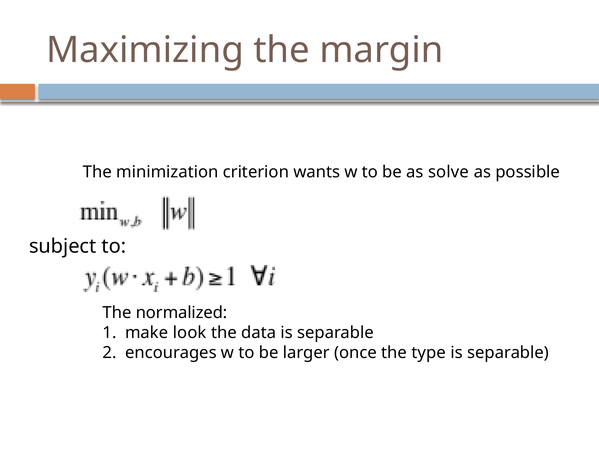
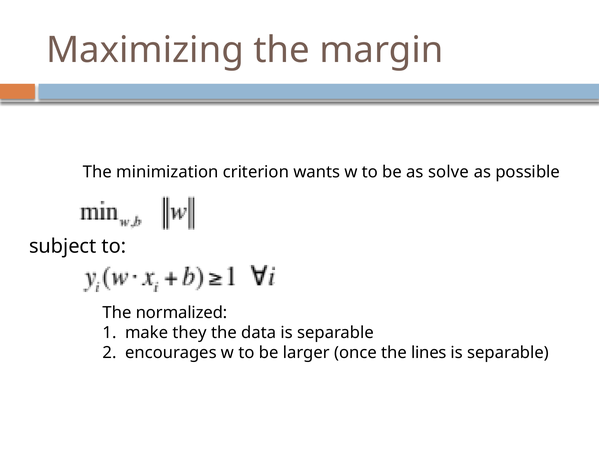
look: look -> they (190, 333)
type: type -> lines (429, 353)
